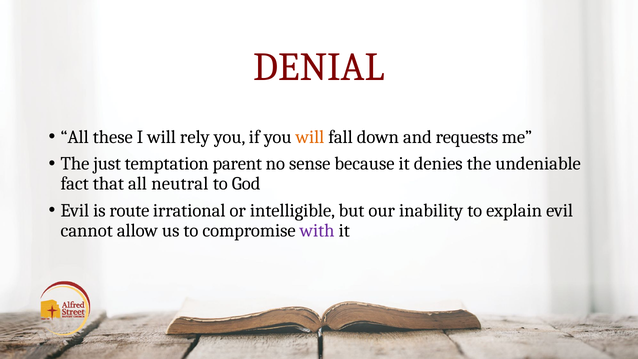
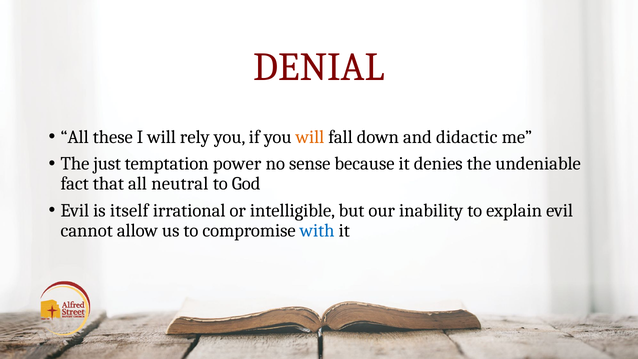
requests: requests -> didactic (467, 137)
parent: parent -> power (237, 164)
route: route -> itself (129, 210)
with colour: purple -> blue (317, 231)
